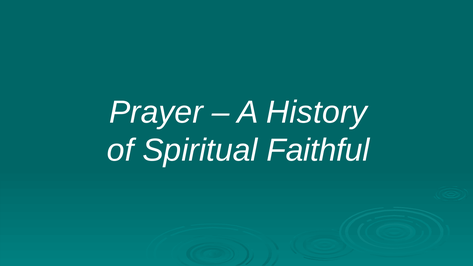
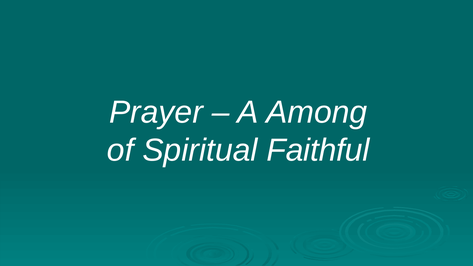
History: History -> Among (317, 112)
